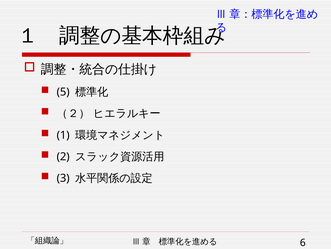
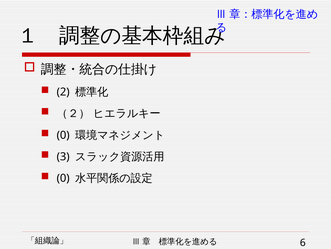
5: 5 -> 2 (63, 92)
1: 1 -> 0 (63, 135)
2: 2 -> 3 (63, 156)
3: 3 -> 0 (63, 178)
